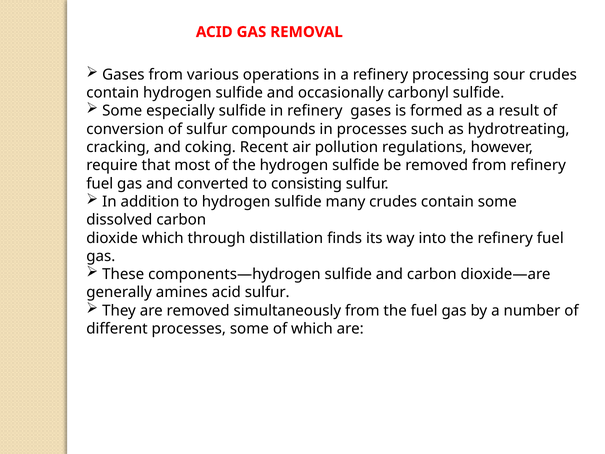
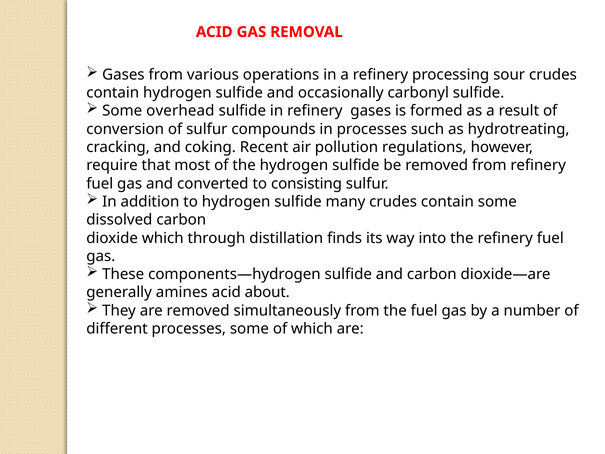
especially: especially -> overhead (180, 111)
acid sulfur: sulfur -> about (267, 292)
